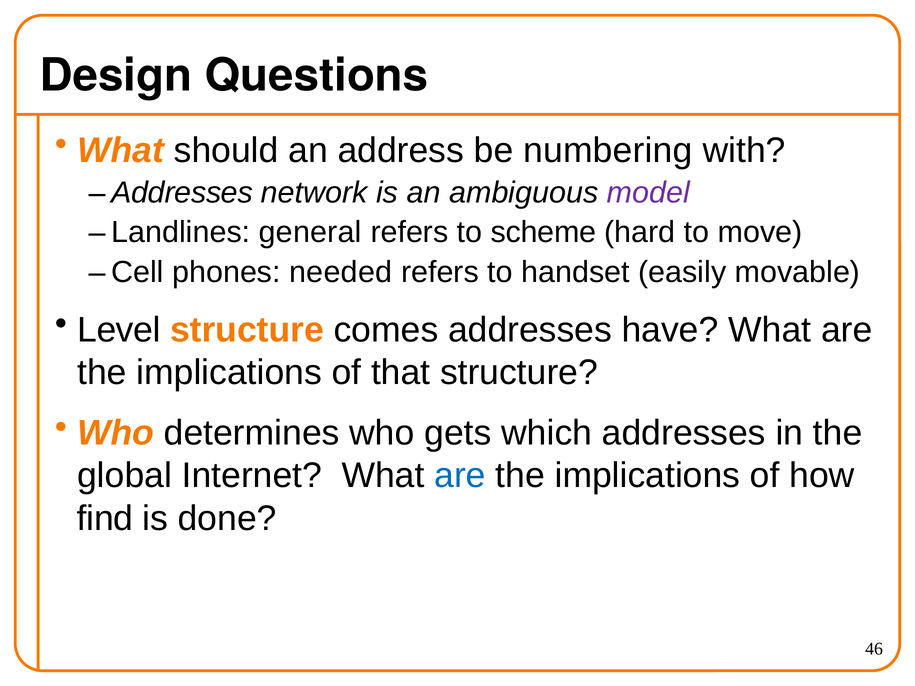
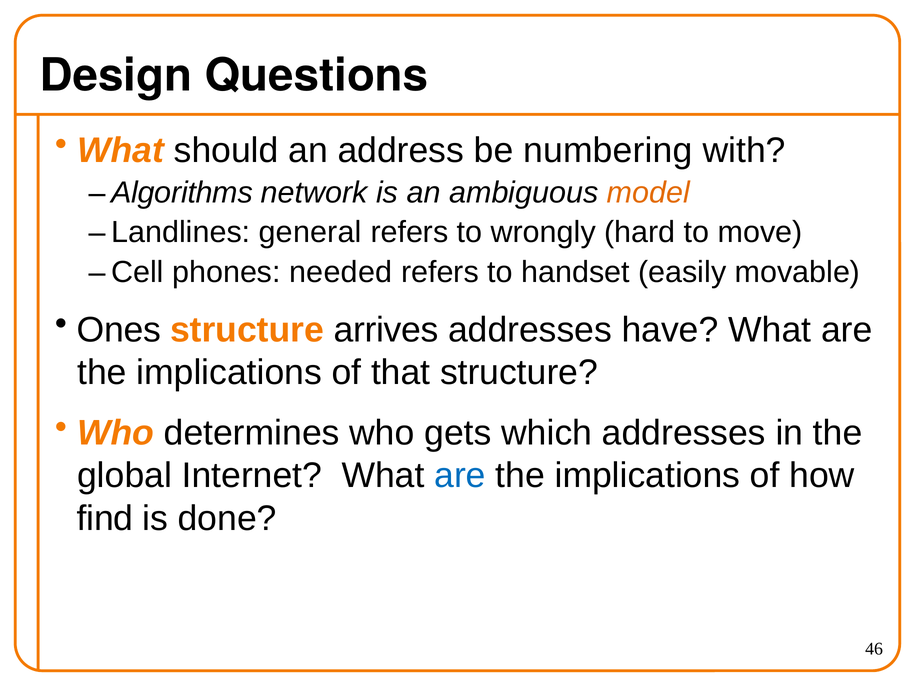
Addresses: Addresses -> Algorithms (182, 193)
model colour: purple -> orange (648, 193)
scheme: scheme -> wrongly (543, 232)
Level: Level -> Ones (119, 330)
comes: comes -> arrives (386, 330)
